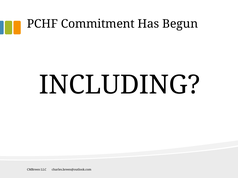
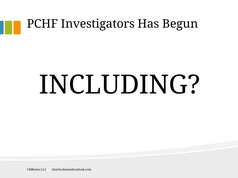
Commitment: Commitment -> Investigators (98, 24)
